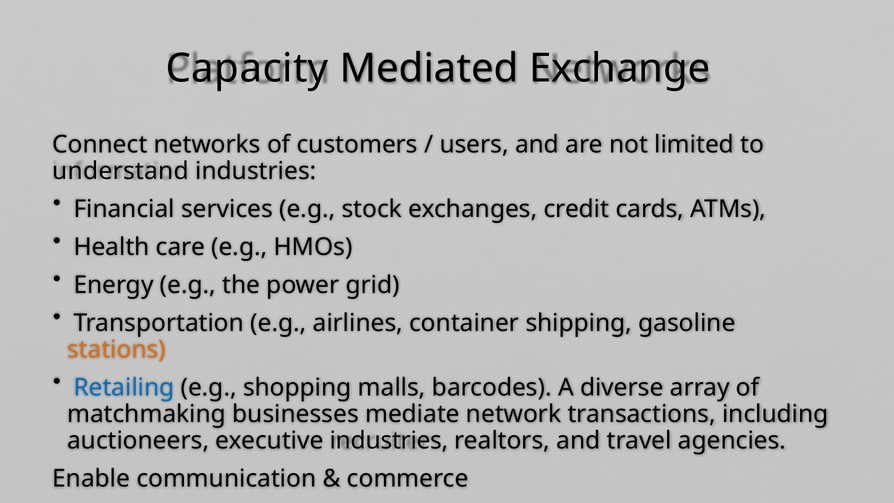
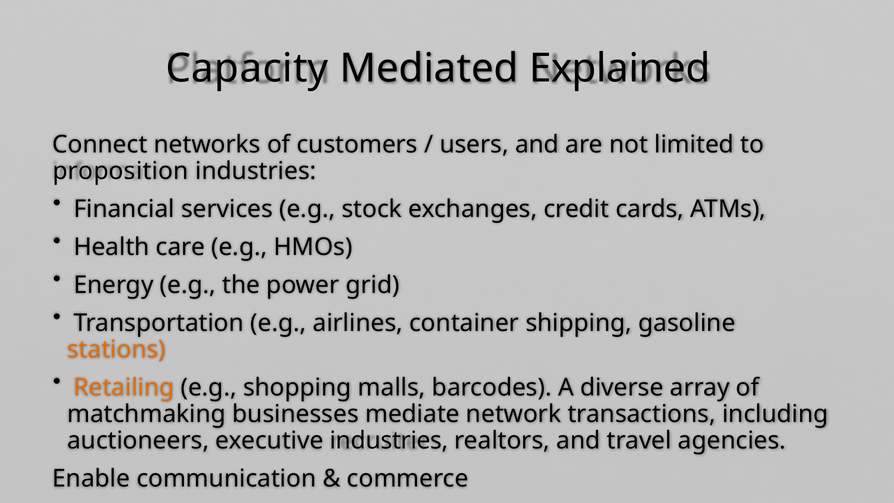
Exchange: Exchange -> Explained (620, 69)
understand: understand -> proposition (121, 171)
Retailing colour: blue -> orange (124, 388)
